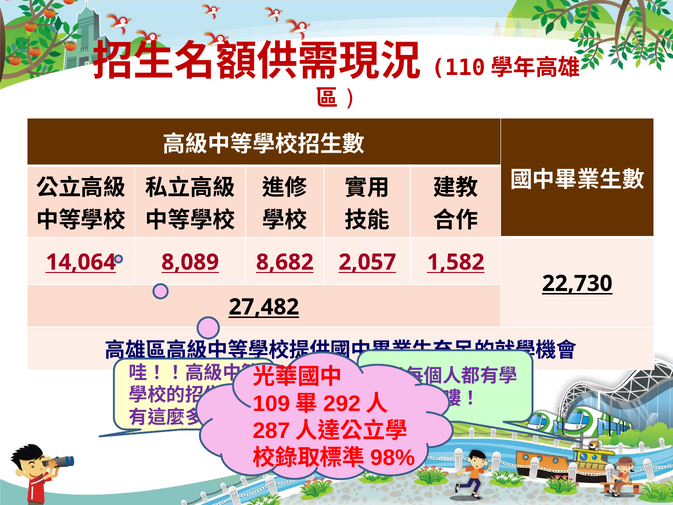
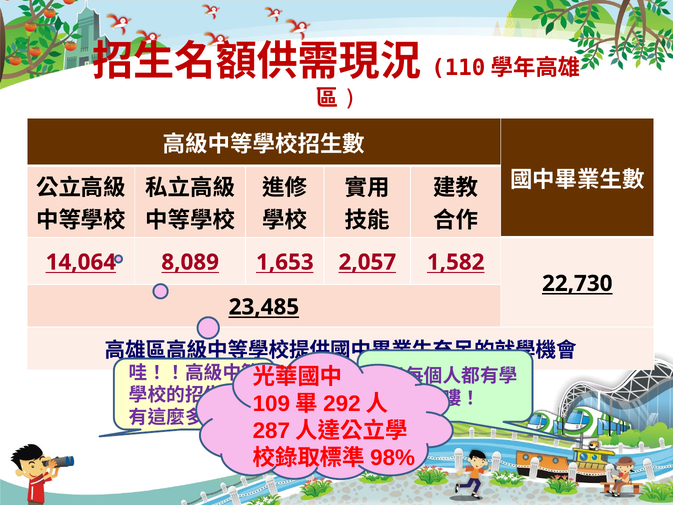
8,682: 8,682 -> 1,653 (285, 262)
27,482: 27,482 -> 23,485 (264, 307)
